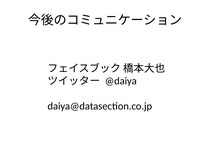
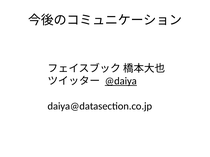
@daiya underline: none -> present (121, 81)
